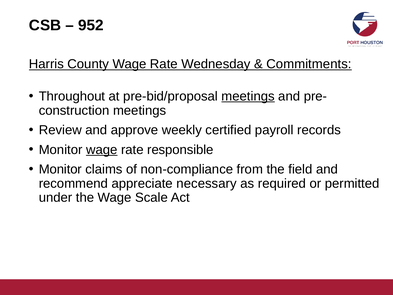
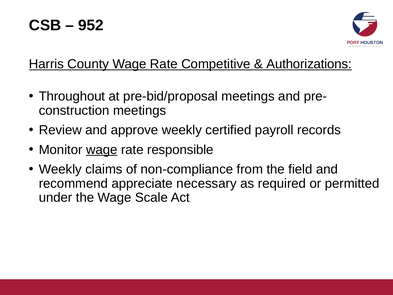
Wednesday: Wednesday -> Competitive (216, 64)
Commitments: Commitments -> Authorizations (309, 64)
meetings underline: present -> none (248, 96)
Monitor: Monitor -> Weekly (60, 169)
